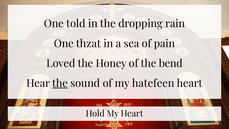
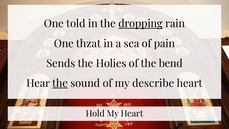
dropping underline: none -> present (141, 24)
Loved: Loved -> Sends (61, 63)
Honey: Honey -> Holies (111, 63)
hatefeen: hatefeen -> describe (153, 83)
